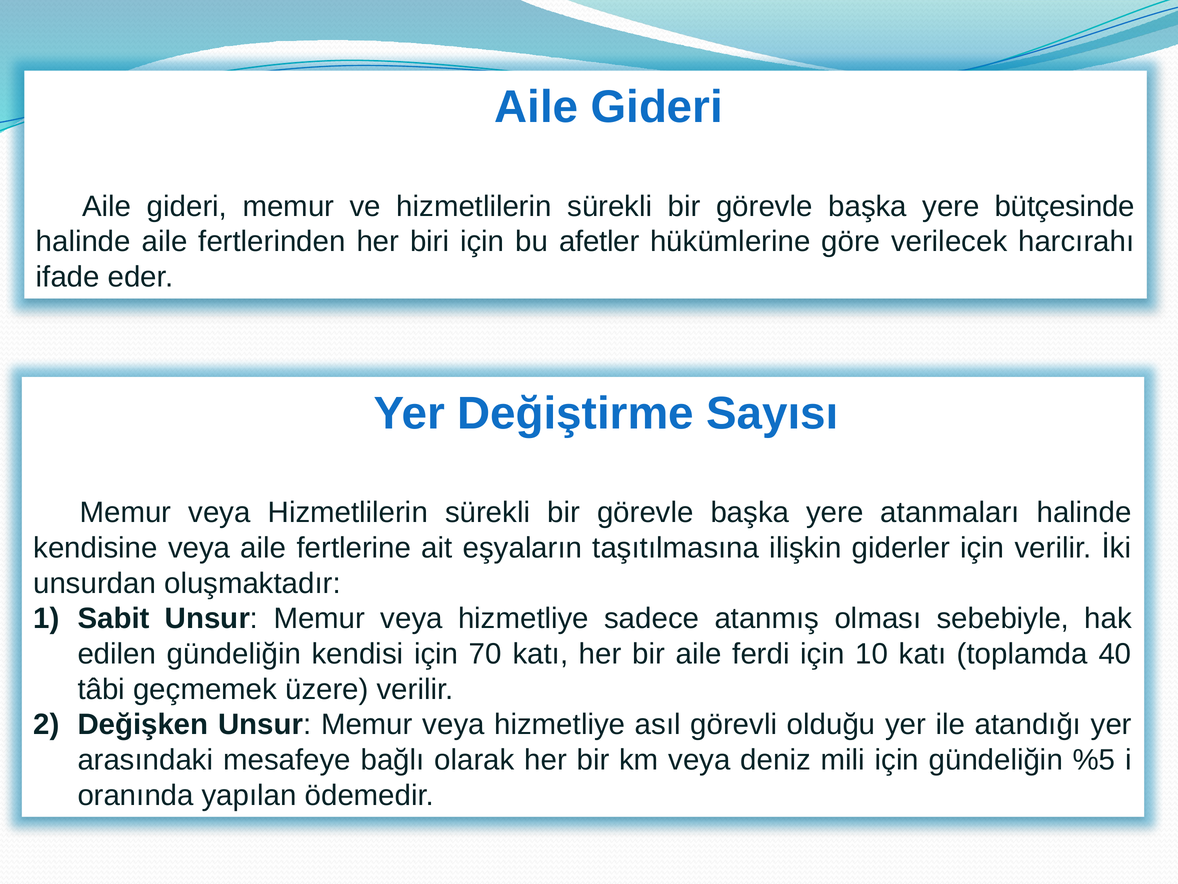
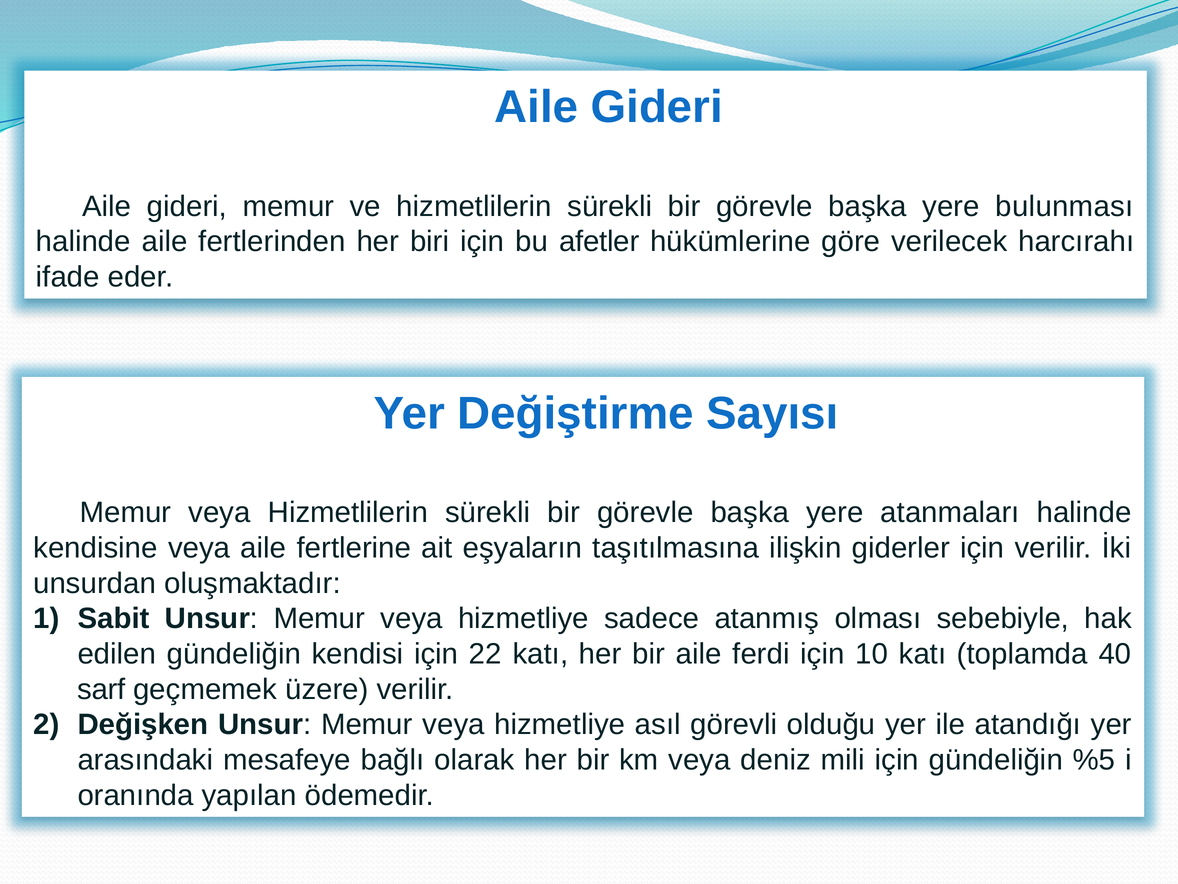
bütçesinde: bütçesinde -> bulunması (1064, 206)
70: 70 -> 22 (485, 654)
tâbi: tâbi -> sarf (101, 689)
